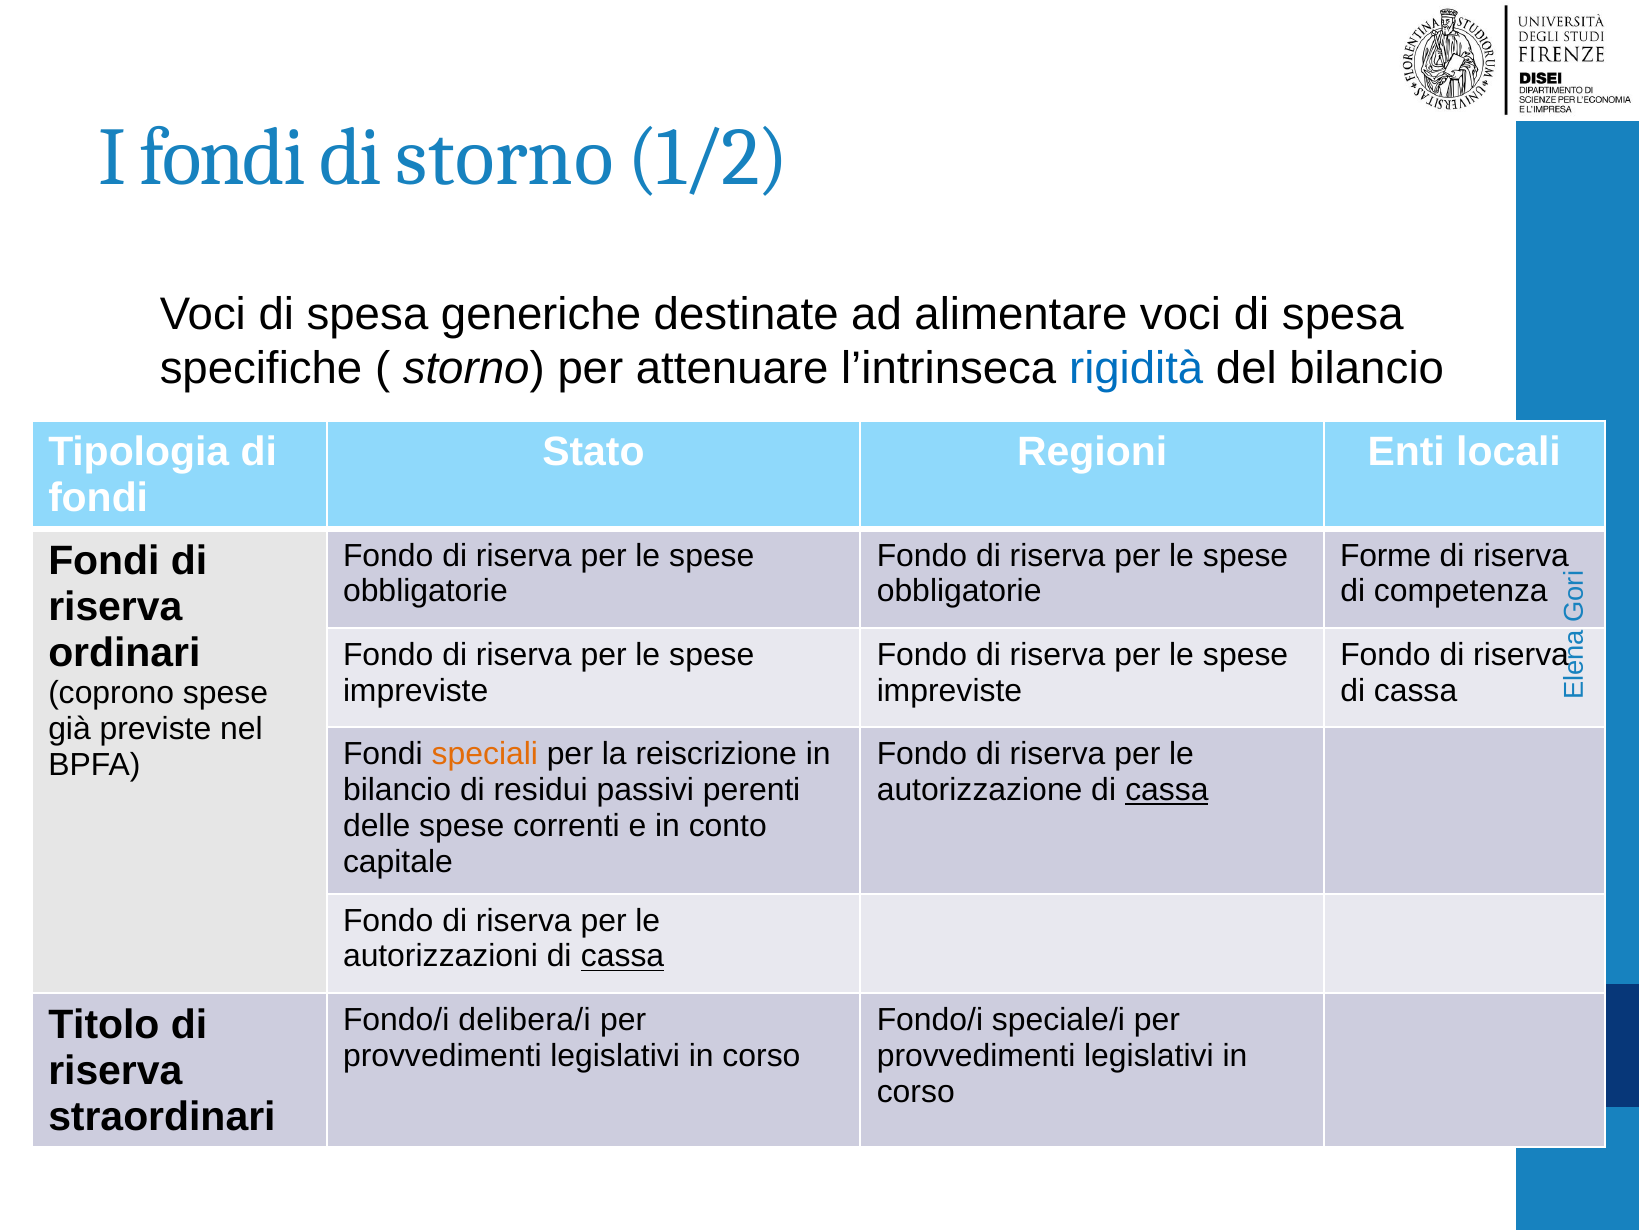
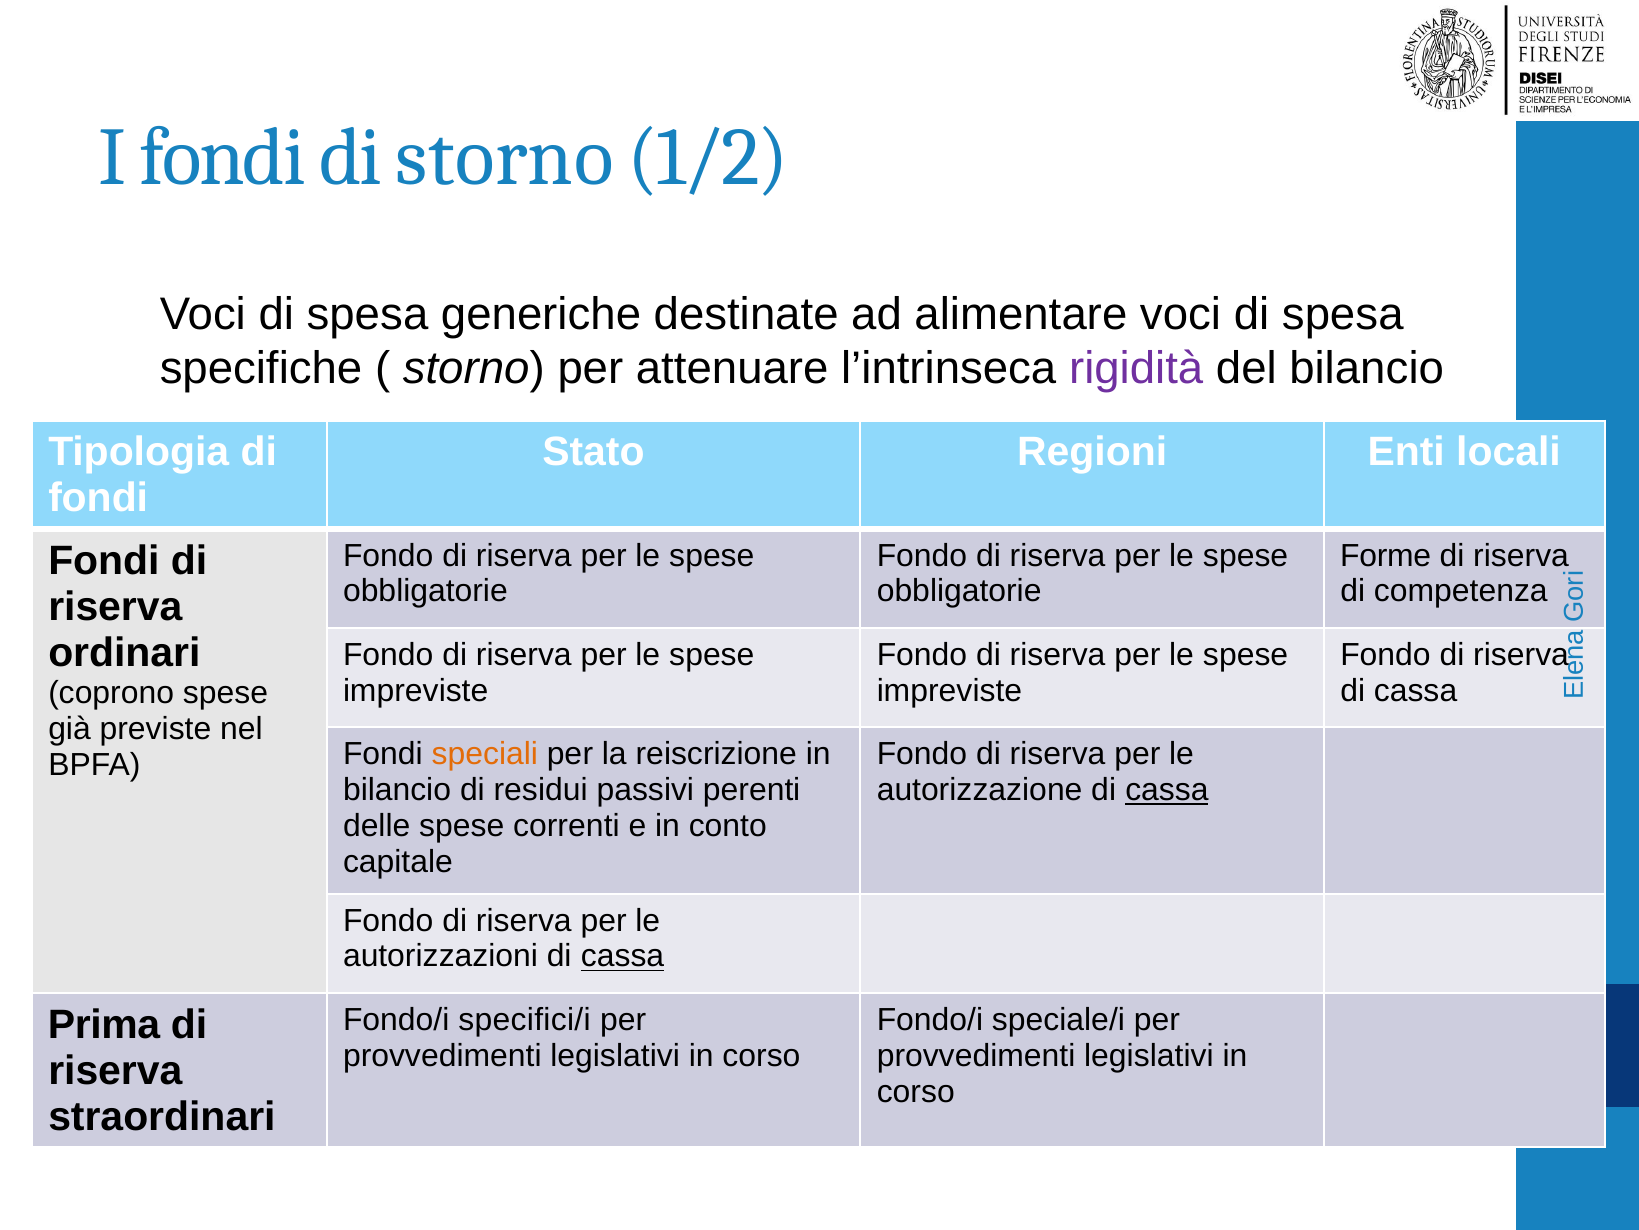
rigidità colour: blue -> purple (1136, 369)
delibera/i: delibera/i -> specifici/i (525, 1019)
Titolo: Titolo -> Prima (104, 1024)
